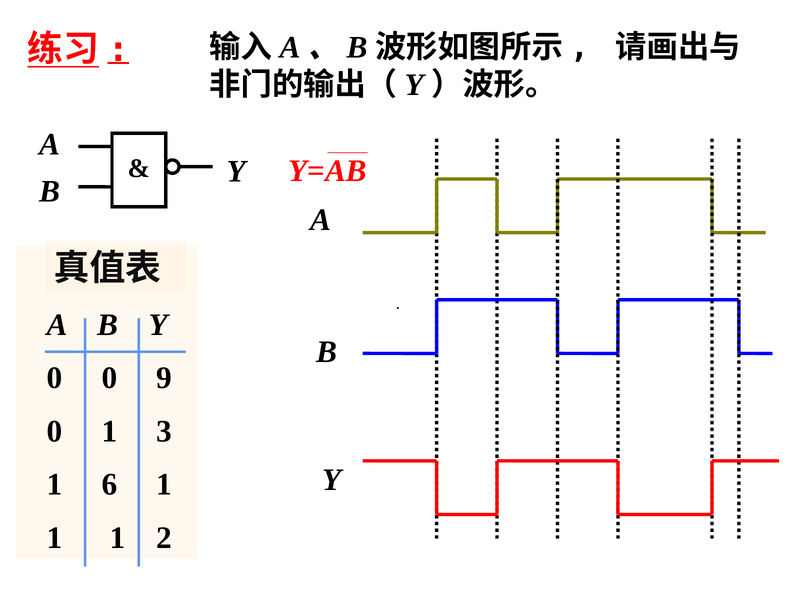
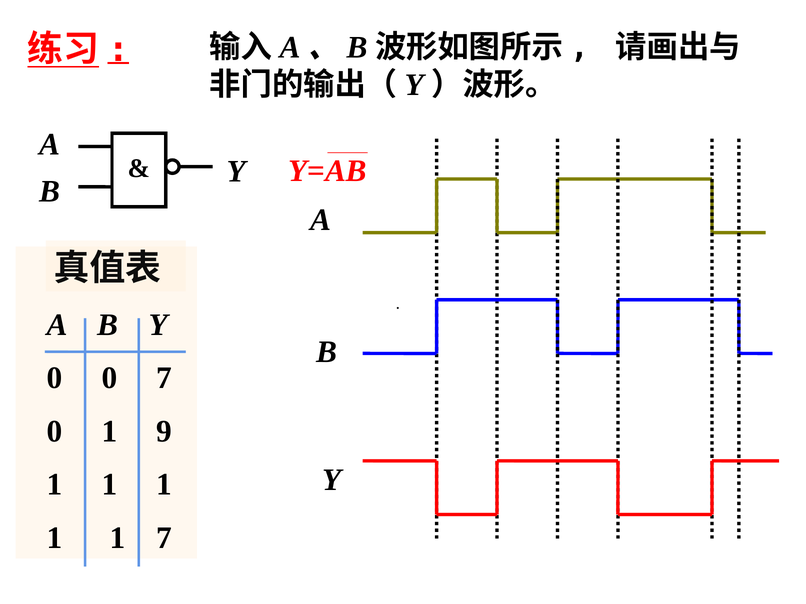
0 9: 9 -> 7 (164, 378)
3: 3 -> 9 (164, 432)
6: 6 -> 1 (109, 485)
1 2: 2 -> 7 (164, 538)
